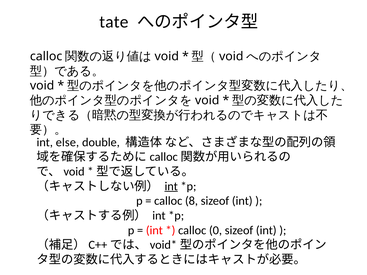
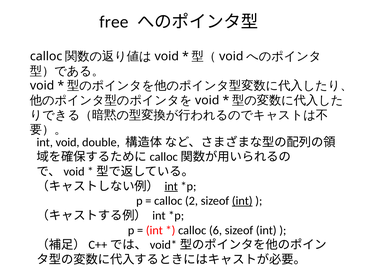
tate: tate -> free (114, 22)
int else: else -> void (68, 142)
8: 8 -> 2 (191, 201)
int underline: none -> present (242, 201)
0: 0 -> 6 (216, 230)
